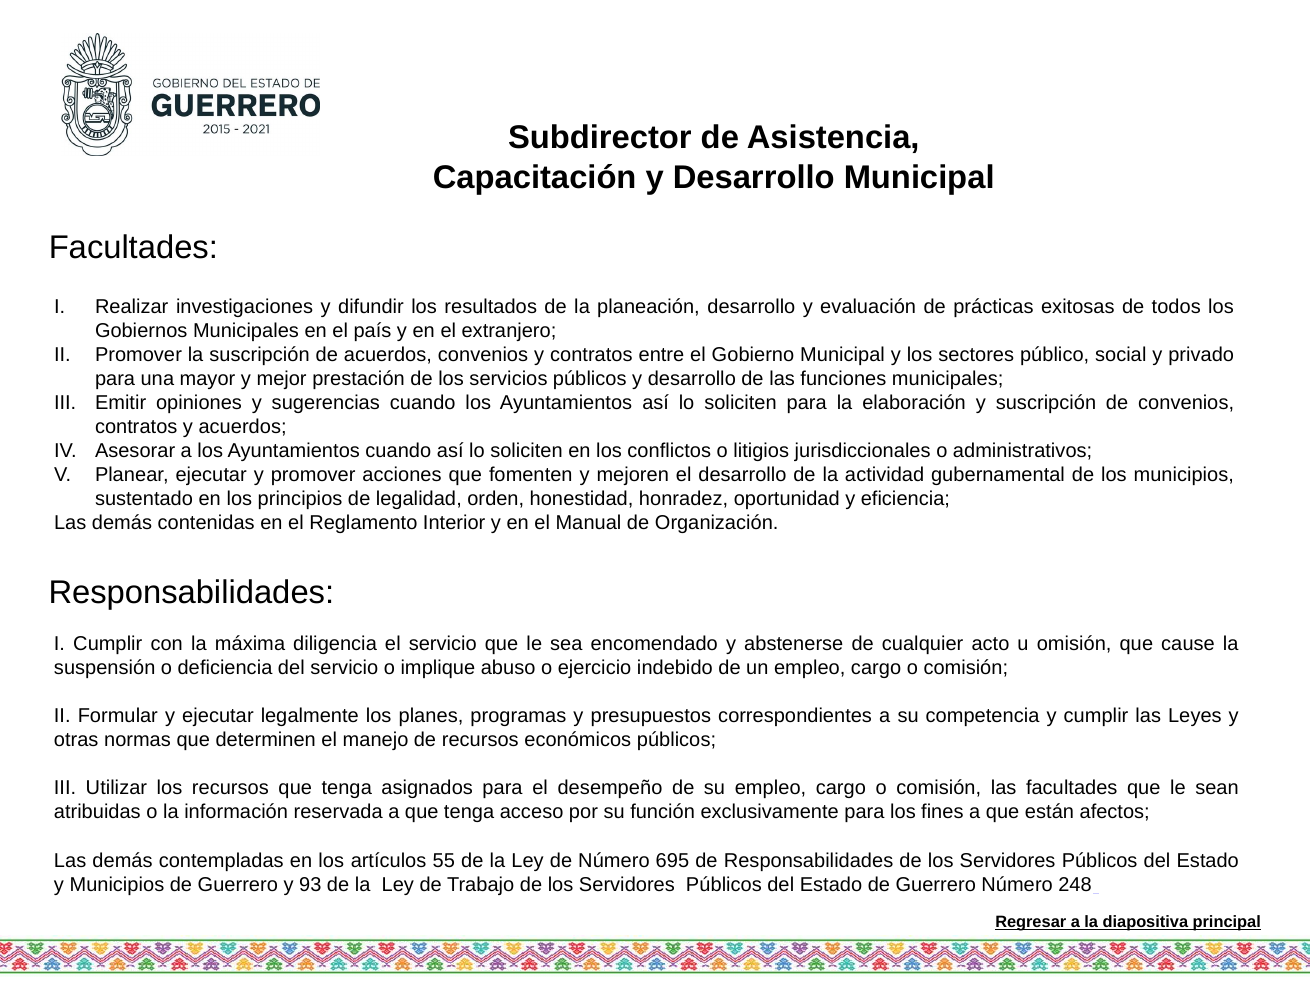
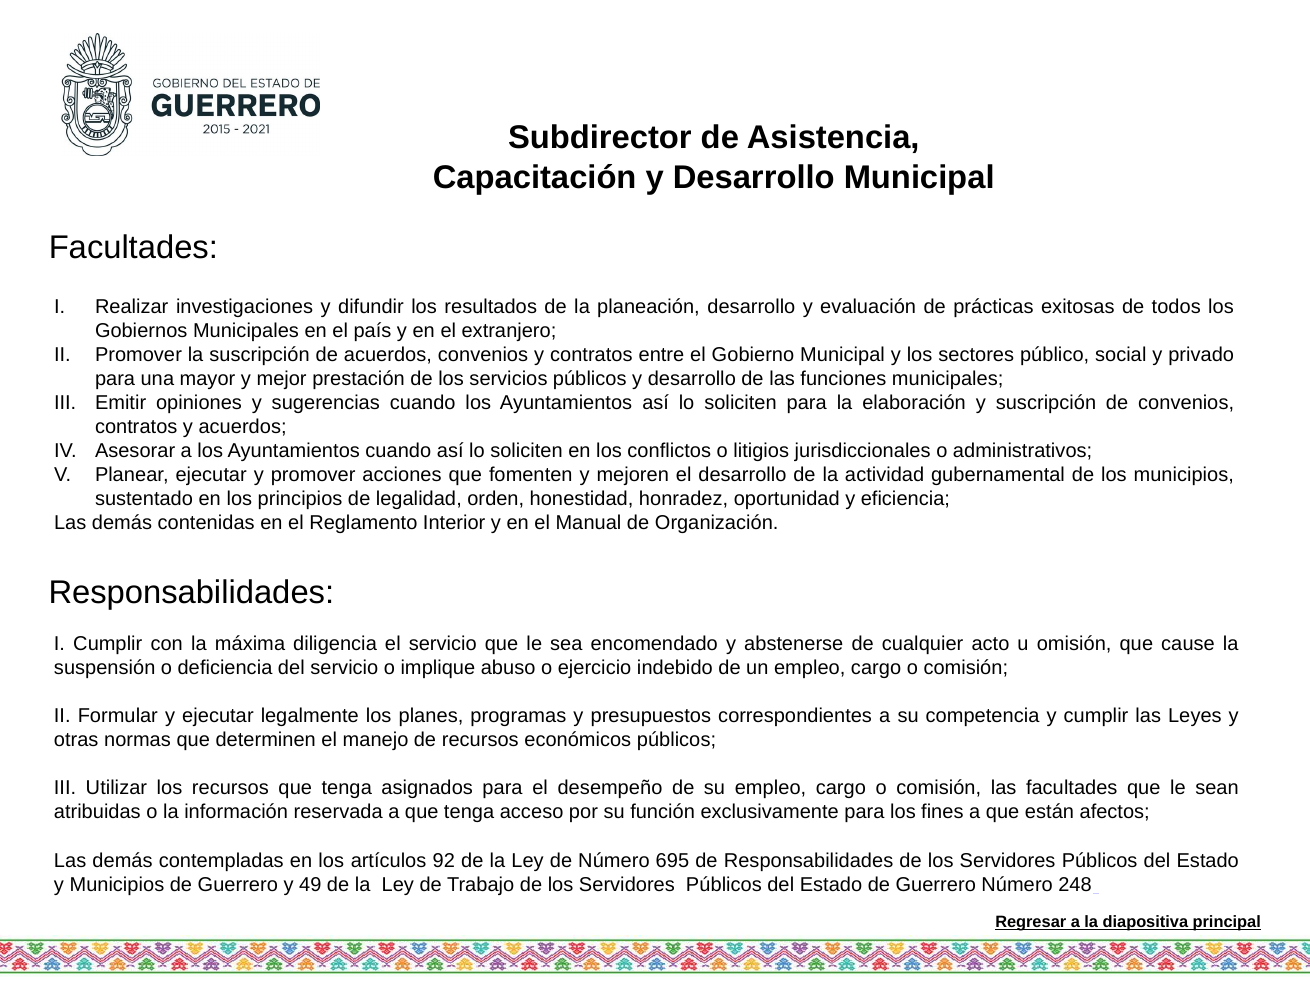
55: 55 -> 92 (444, 860)
93: 93 -> 49 (310, 884)
